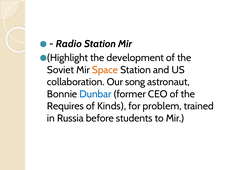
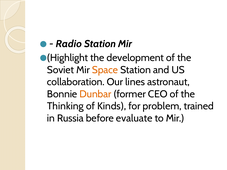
song: song -> lines (135, 82)
Dunbar colour: blue -> orange (95, 94)
Requires: Requires -> Thinking (65, 106)
students: students -> evaluate (134, 118)
